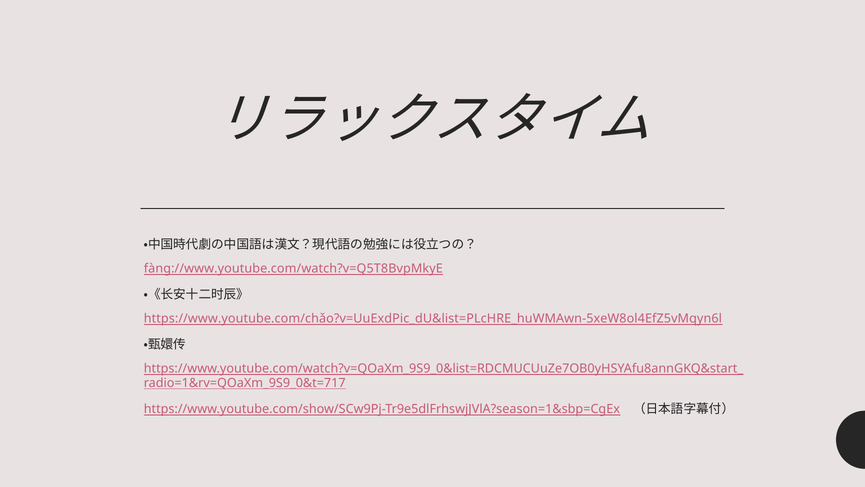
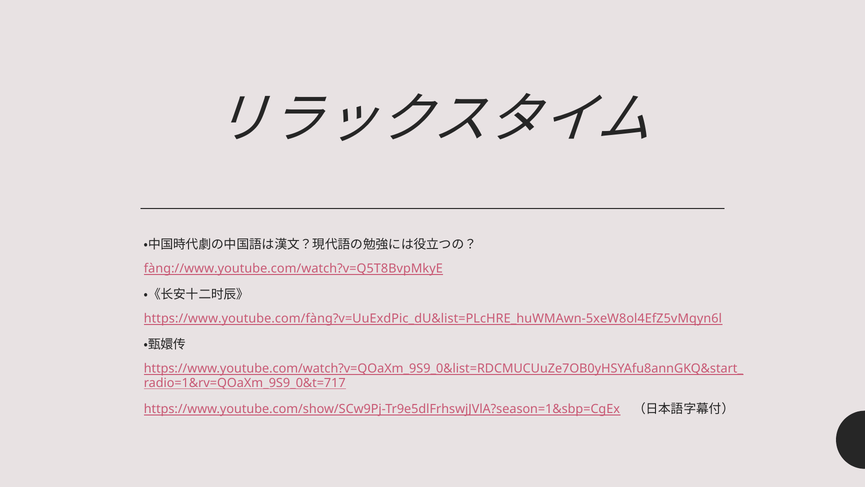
https://www.youtube.com/chǎo?v=UuExdPic_dU&list=PLcHRE_huWMAwn-5xeW8ol4EfZ5vMqyn6l: https://www.youtube.com/chǎo?v=UuExdPic_dU&list=PLcHRE_huWMAwn-5xeW8ol4EfZ5vMqyn6l -> https://www.youtube.com/fàng?v=UuExdPic_dU&list=PLcHRE_huWMAwn-5xeW8ol4EfZ5vMqyn6l (433, 318)
